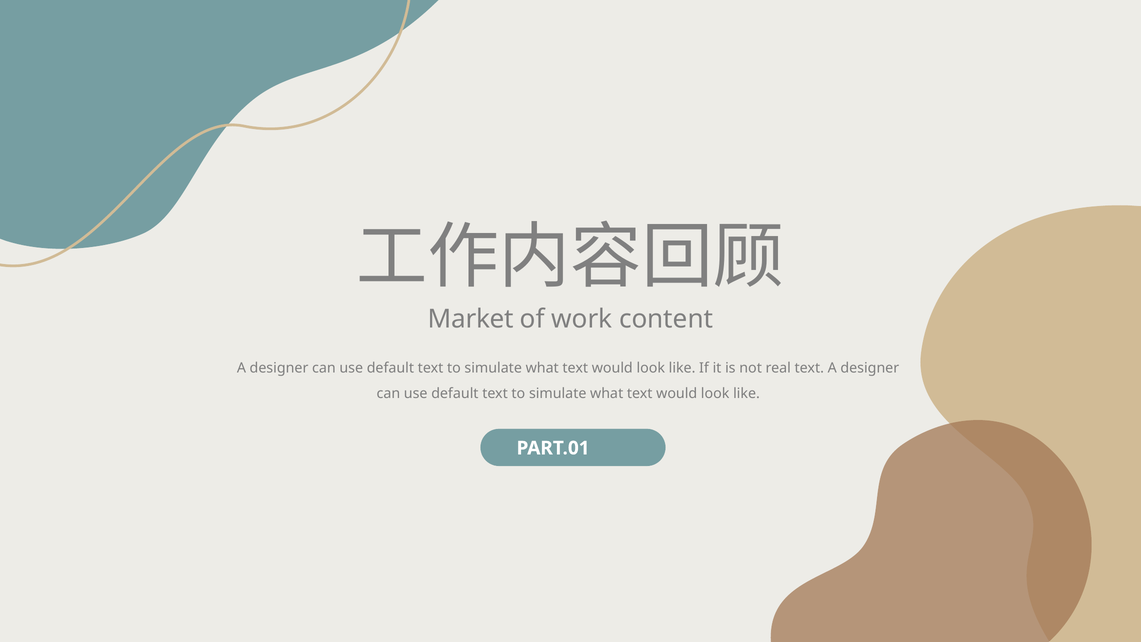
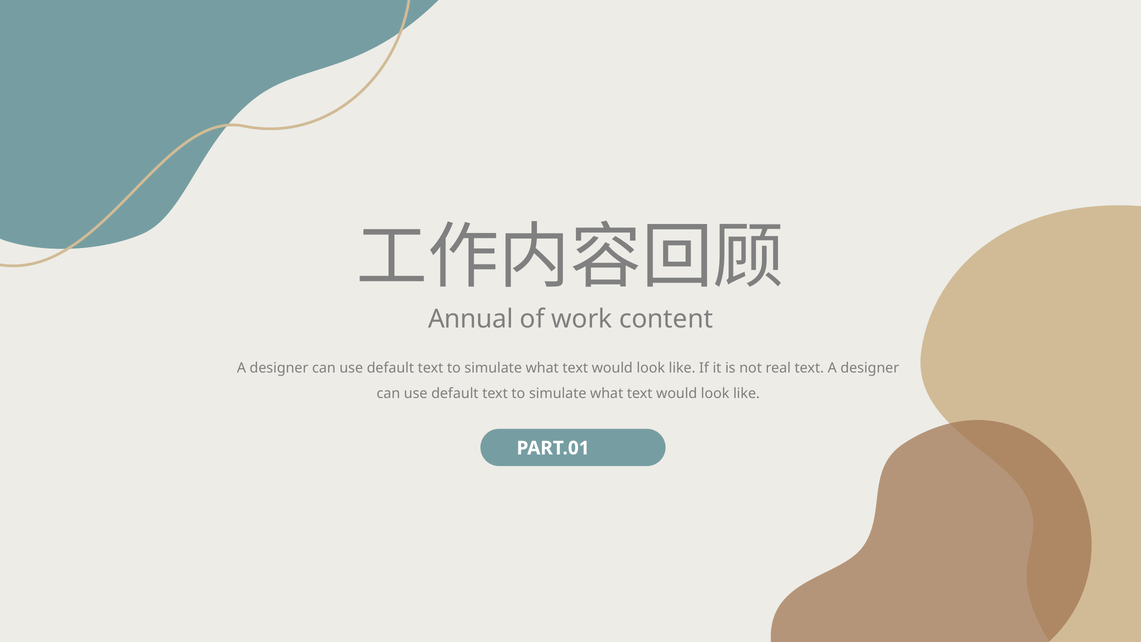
Market: Market -> Annual (471, 319)
